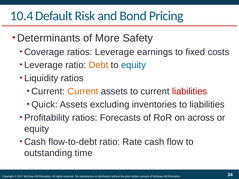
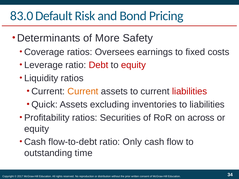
10.4: 10.4 -> 83.0 (22, 16)
ratios Leverage: Leverage -> Oversees (115, 52)
Debt colour: orange -> red (98, 65)
equity colour: blue -> red (134, 65)
Forecasts: Forecasts -> Securities (120, 118)
Rate: Rate -> Only (132, 142)
